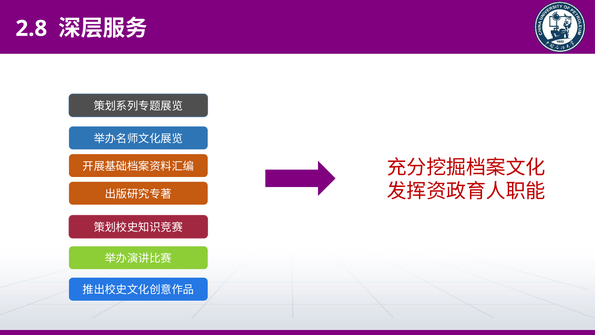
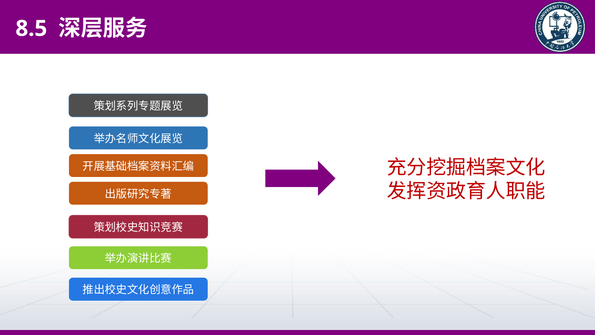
2.8: 2.8 -> 8.5 (31, 28)
